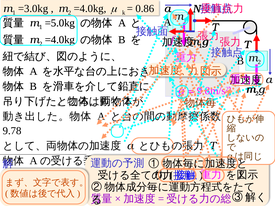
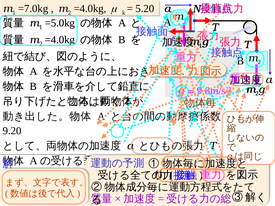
=3.0kg: =3.0kg -> =7.0kg (33, 9)
0.86: 0.86 -> 5.20 (145, 9)
9.78: 9.78 -> 9.20 (12, 131)
